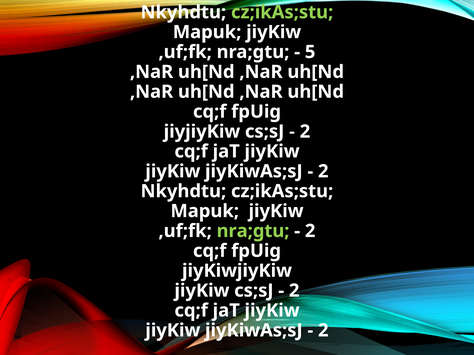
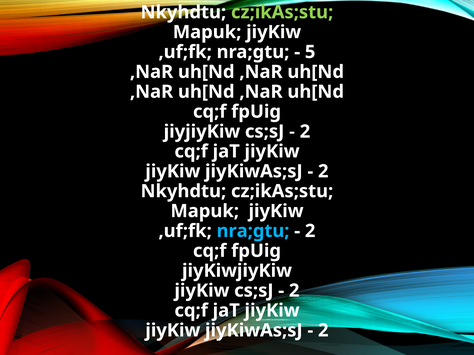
nra;gtu colour: light green -> light blue (253, 231)
